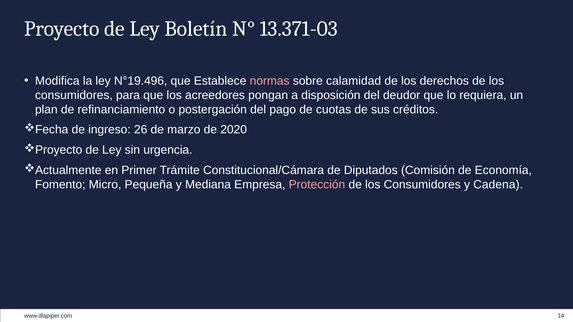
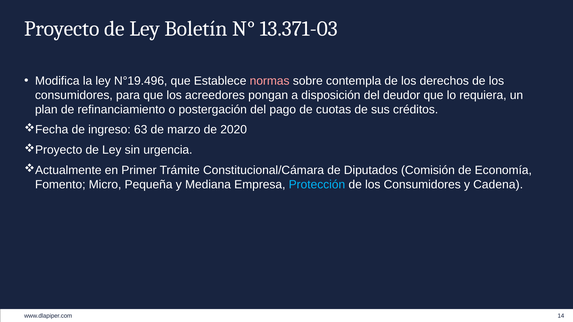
calamidad: calamidad -> contempla (354, 81)
26: 26 -> 63 (141, 130)
Protección colour: pink -> light blue (317, 185)
